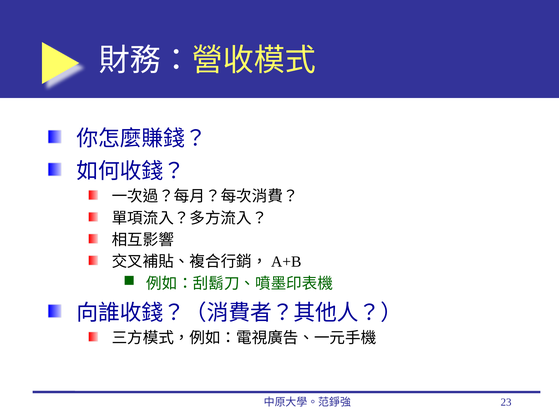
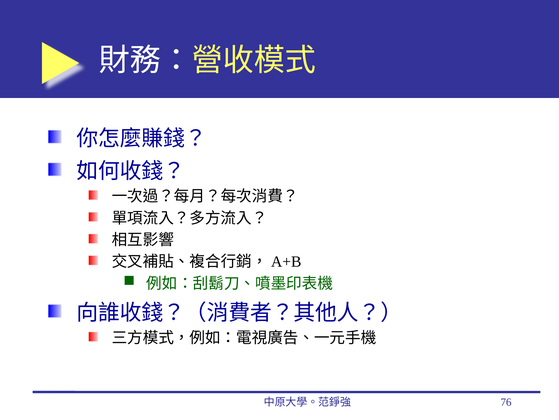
23: 23 -> 76 (506, 401)
